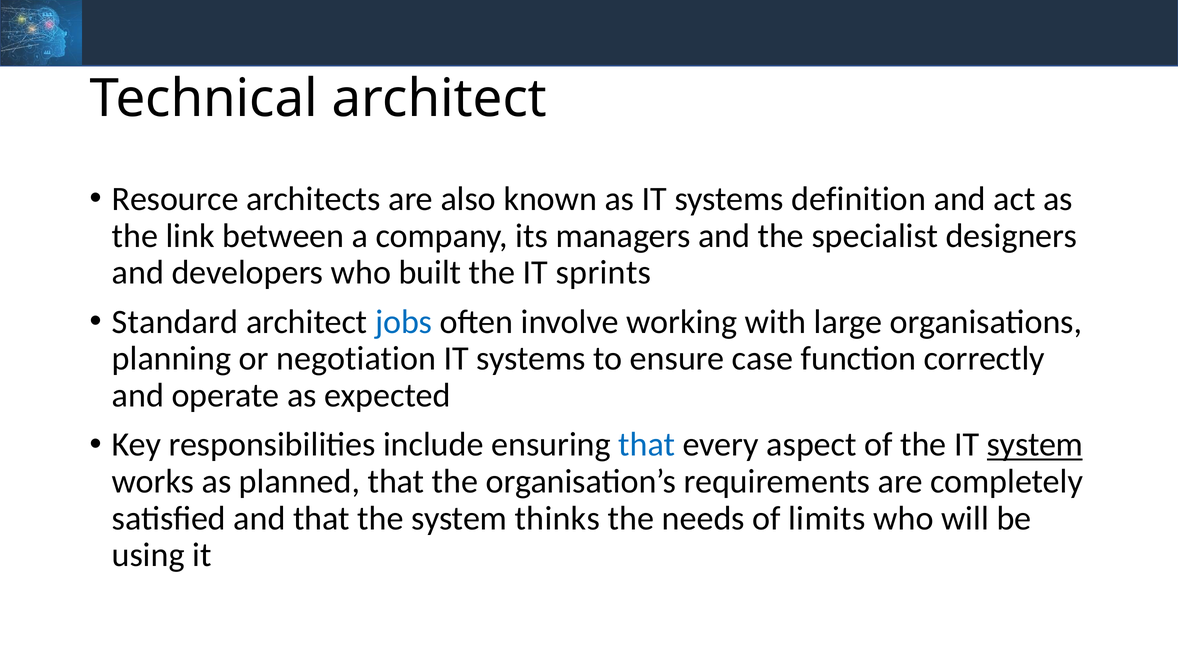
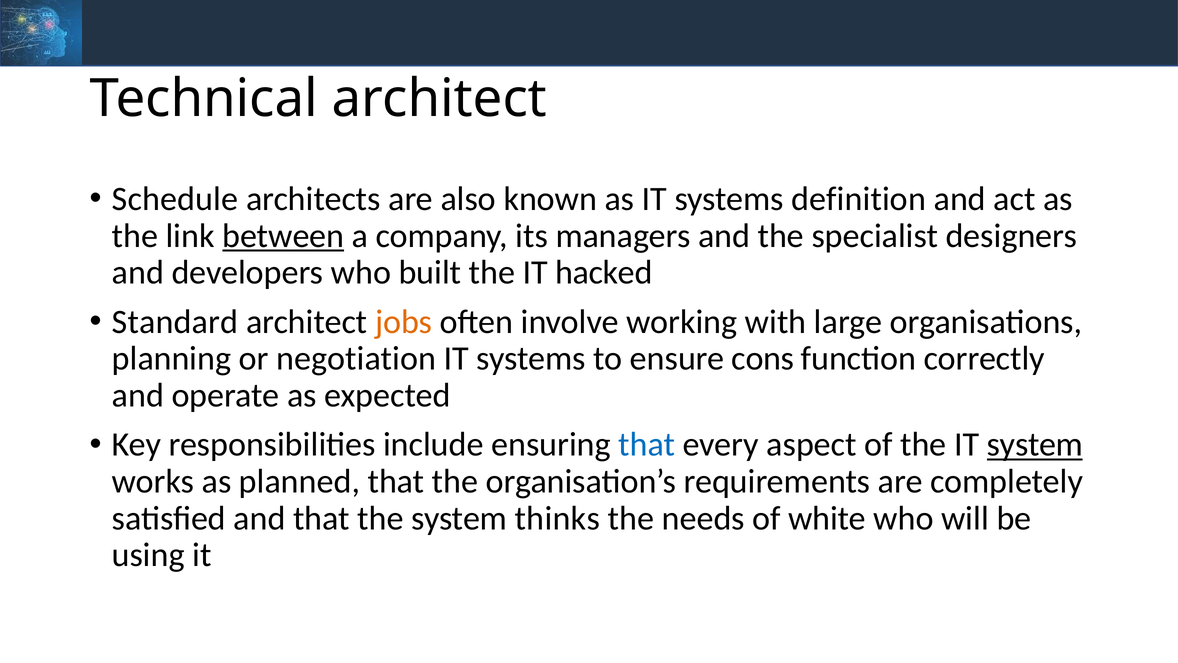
Resource: Resource -> Schedule (175, 199)
between underline: none -> present (283, 236)
sprints: sprints -> hacked (604, 273)
jobs colour: blue -> orange (404, 322)
case: case -> cons (763, 358)
limits: limits -> white (827, 518)
